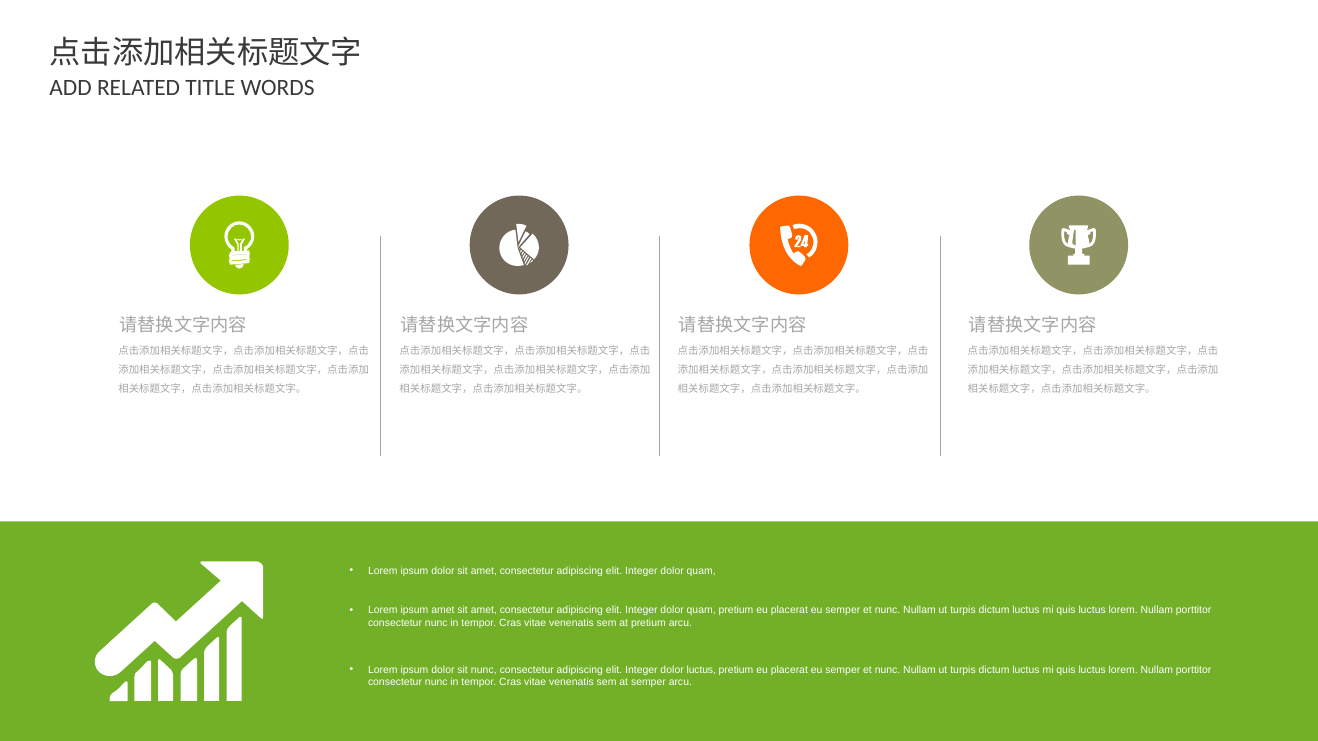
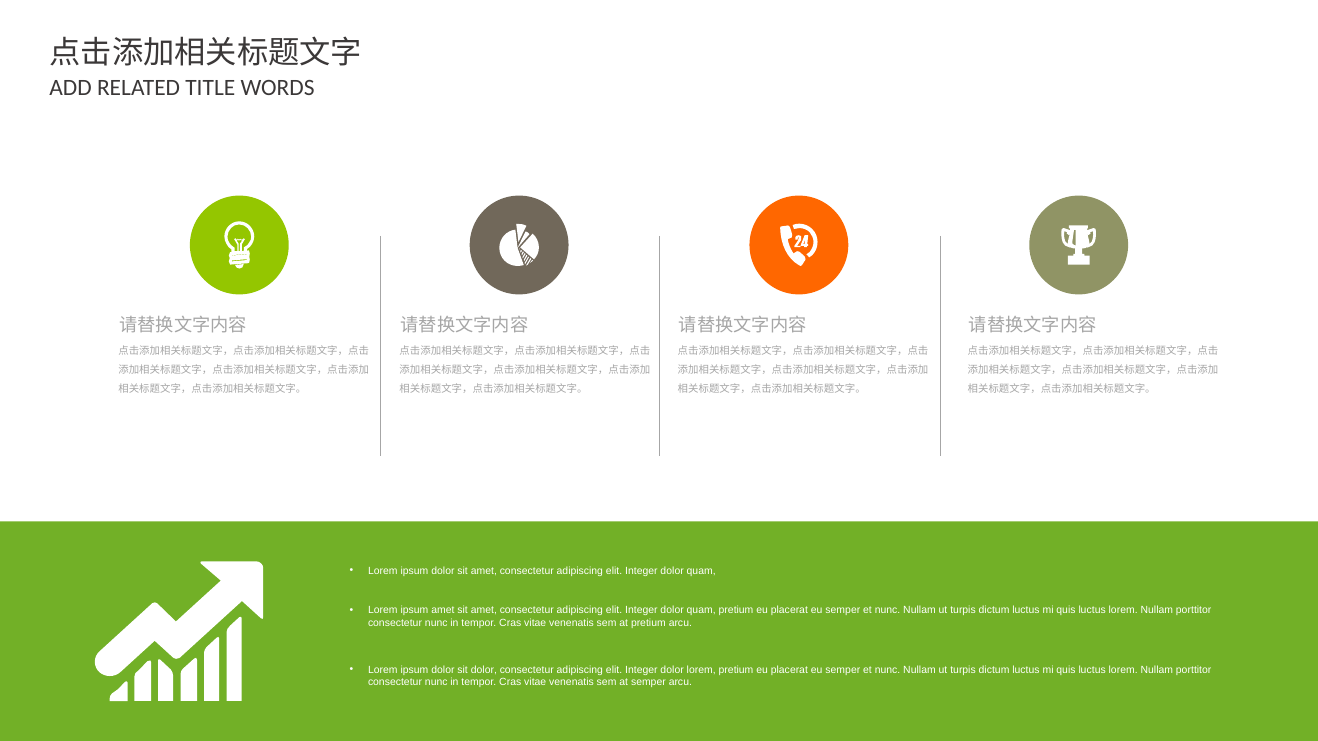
sit nunc: nunc -> dolor (484, 670)
dolor luctus: luctus -> lorem (701, 670)
